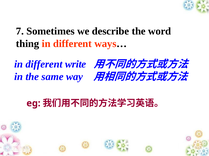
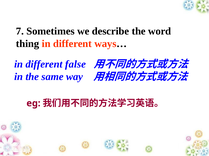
write: write -> false (75, 64)
